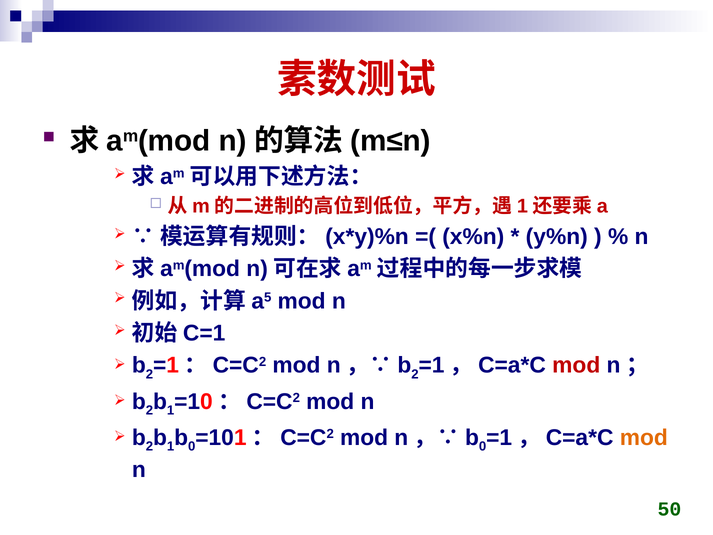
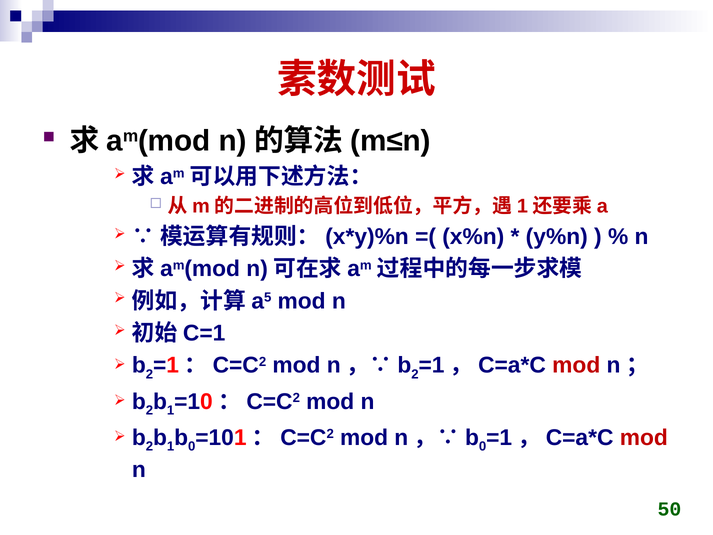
mod colour: orange -> red (644, 437)
